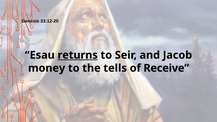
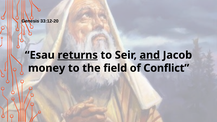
and underline: none -> present (150, 55)
tells: tells -> field (115, 68)
Receive: Receive -> Conflict (166, 68)
